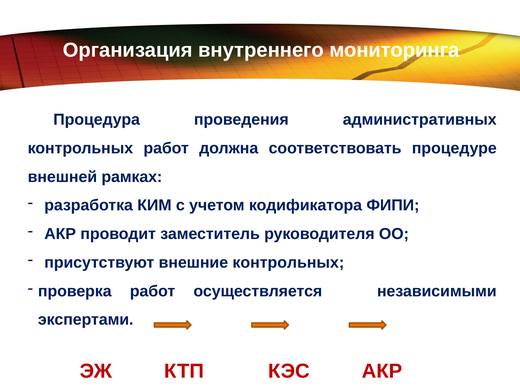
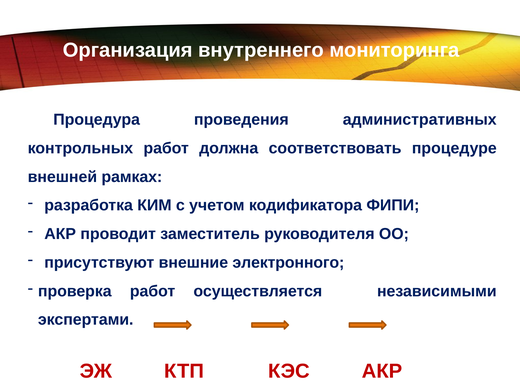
внешние контрольных: контрольных -> электронного (288, 263)
